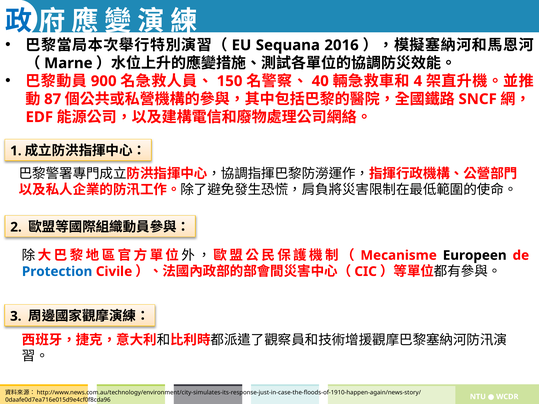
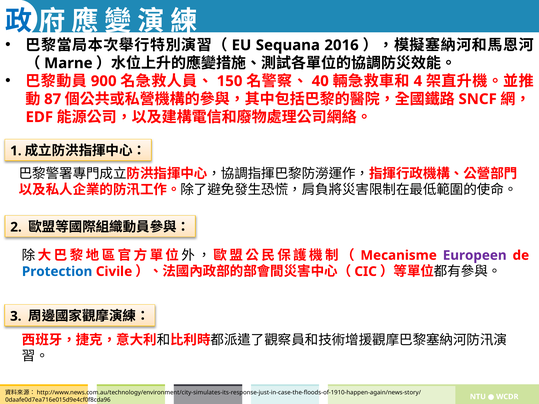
Europeen colour: black -> purple (475, 256)
